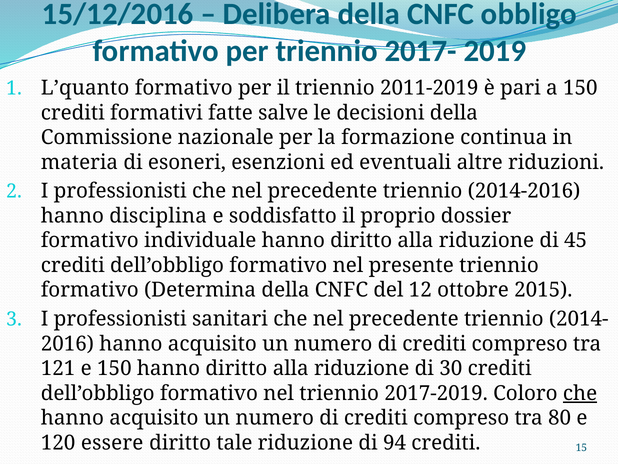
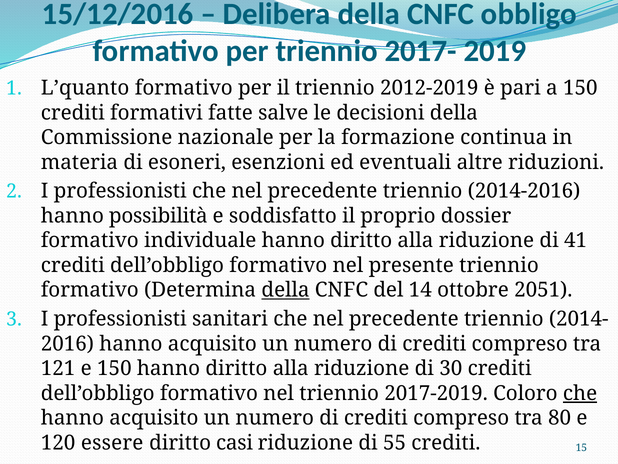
2011-2019: 2011-2019 -> 2012-2019 (429, 88)
disciplina: disciplina -> possibilità (158, 216)
45: 45 -> 41 (576, 240)
della underline: none -> present (286, 290)
12: 12 -> 14 (420, 290)
2015: 2015 -> 2051 (543, 290)
tale: tale -> casi (235, 442)
94: 94 -> 55 (395, 442)
